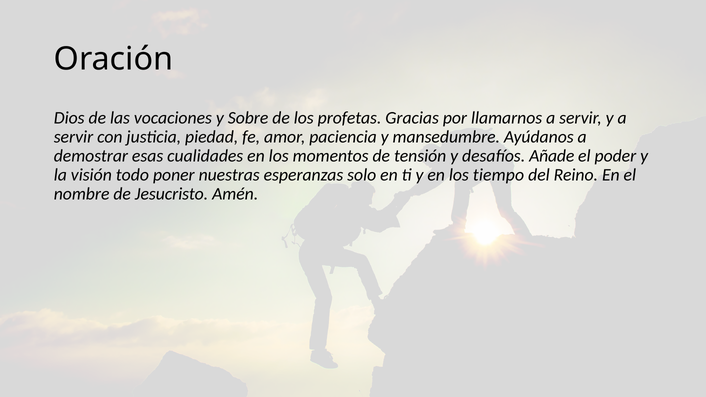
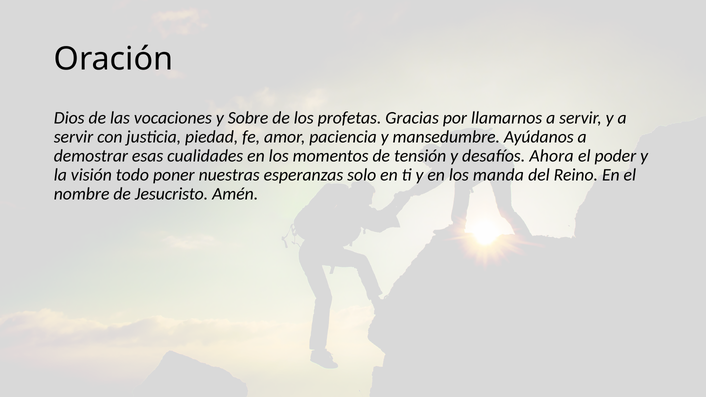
Añade: Añade -> Ahora (552, 156)
tiempo: tiempo -> manda (498, 175)
